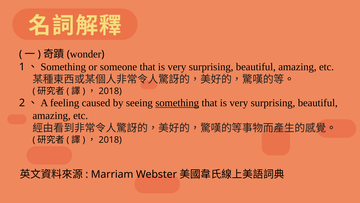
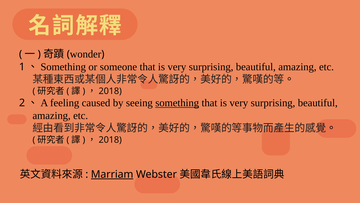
Marriam underline: none -> present (112, 174)
